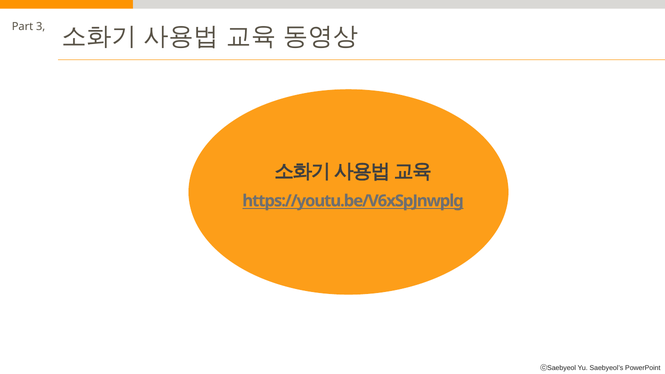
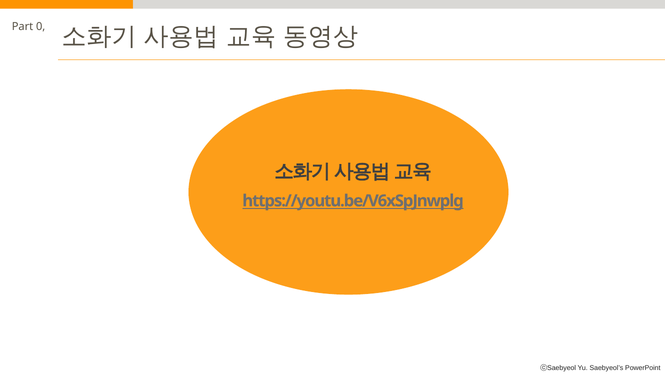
3: 3 -> 0 (41, 27)
